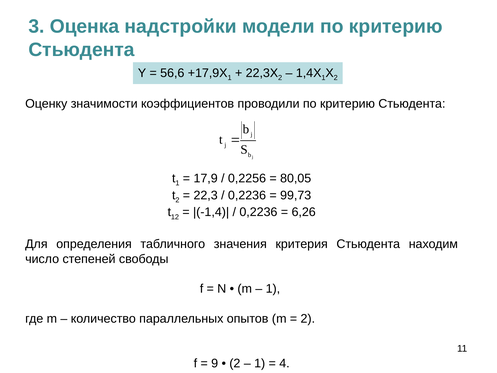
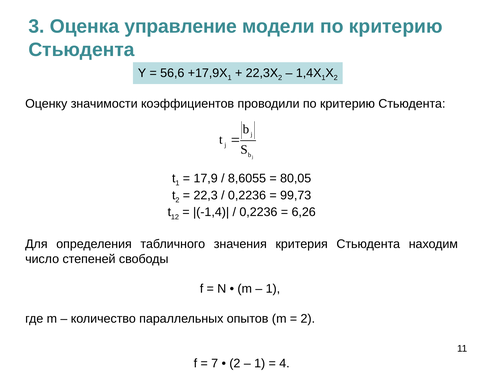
надстройки: надстройки -> управление (181, 26)
0,2256: 0,2256 -> 8,6055 (247, 178)
9: 9 -> 7 (215, 363)
